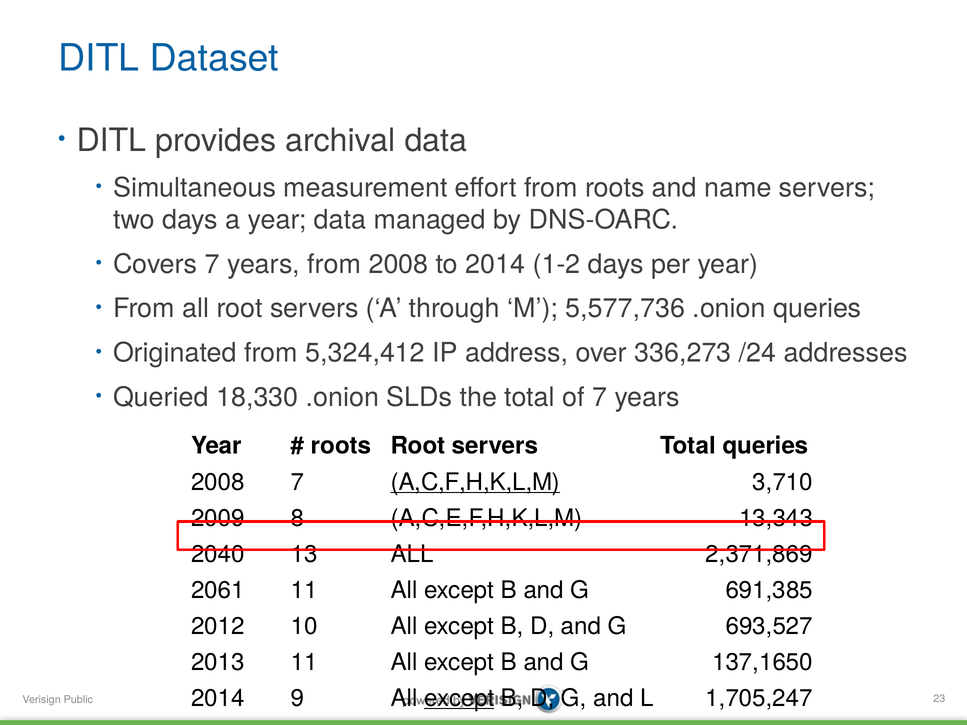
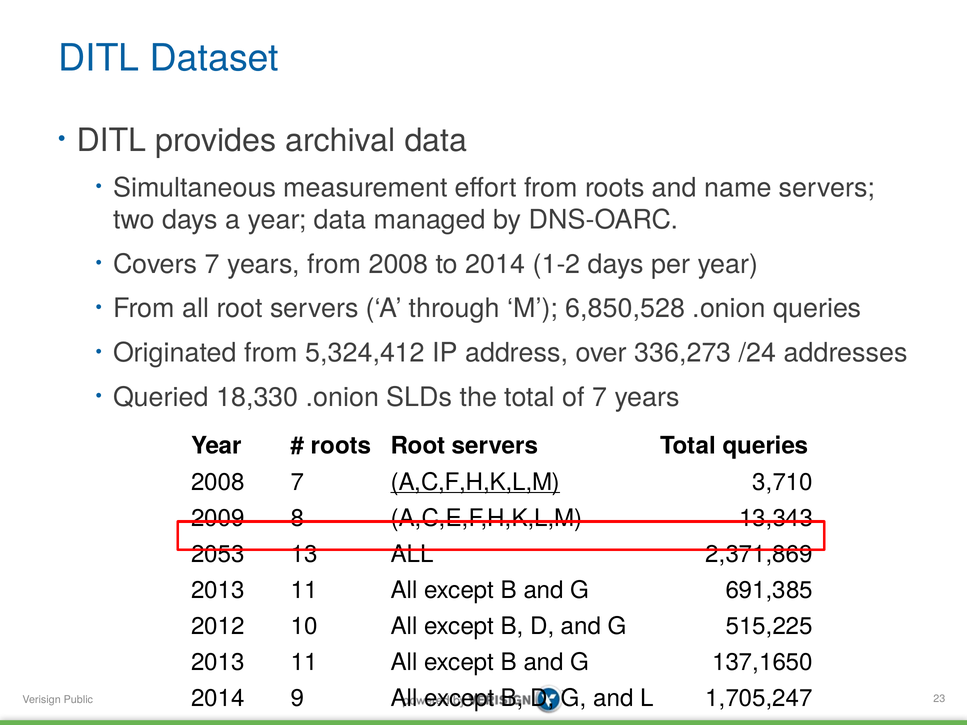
5,577,736: 5,577,736 -> 6,850,528 (625, 309)
2040: 2040 -> 2053 (218, 554)
2061: 2061 -> 2013 (218, 590)
693,527: 693,527 -> 515,225 (769, 626)
except underline: present -> none (459, 698)
